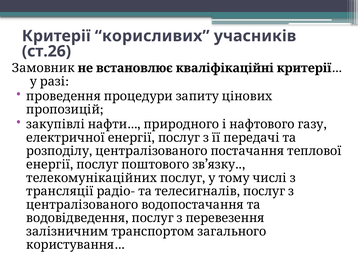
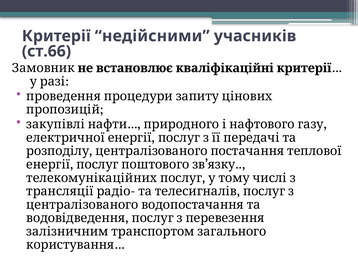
корисливих: корисливих -> недійсними (152, 36)
ст.26: ст.26 -> ст.66 (46, 51)
